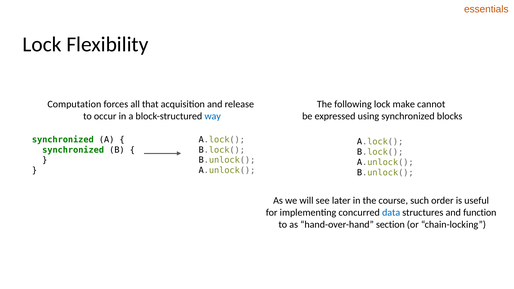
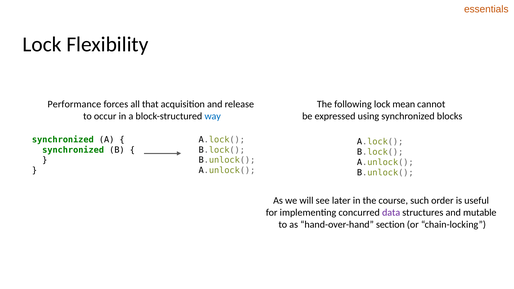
Computation: Computation -> Performance (74, 104)
make: make -> mean (404, 104)
data colour: blue -> purple (391, 213)
function: function -> mutable (480, 213)
